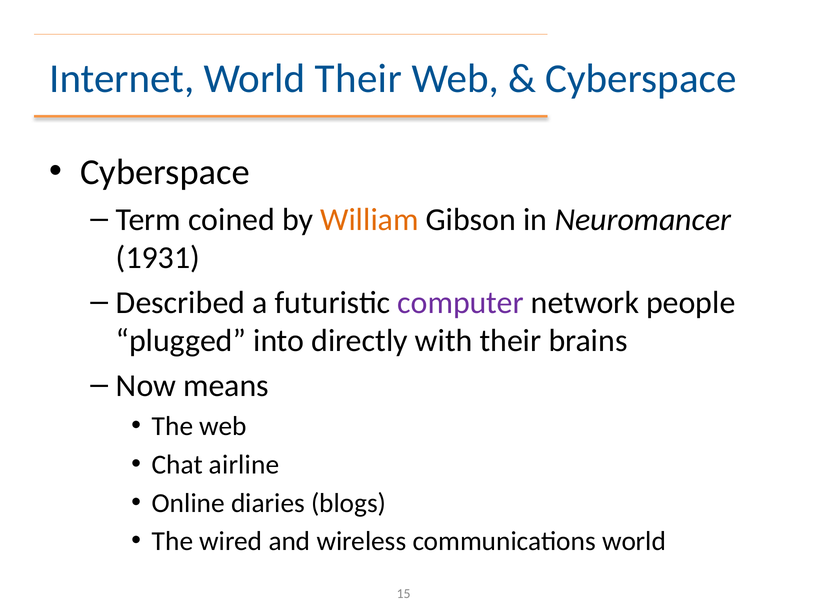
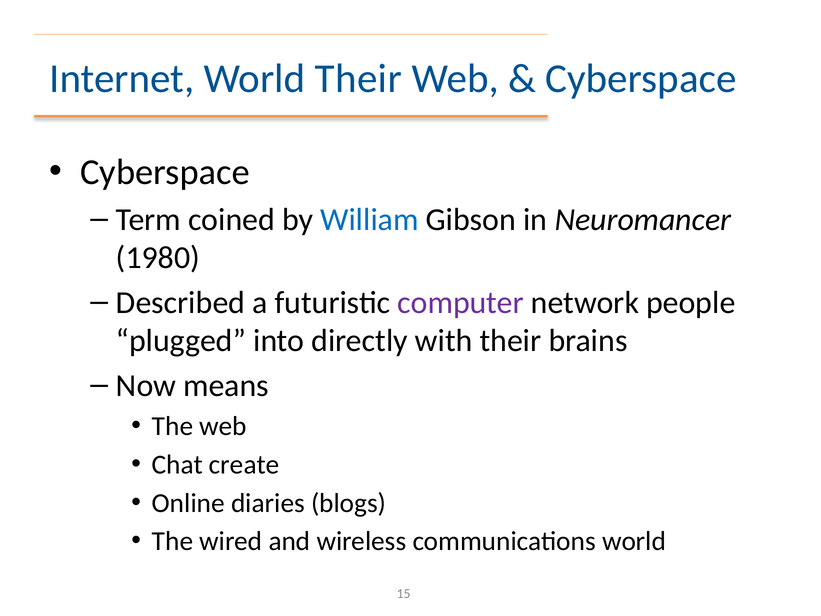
William colour: orange -> blue (369, 219)
1931: 1931 -> 1980 (158, 258)
airline: airline -> create (244, 465)
